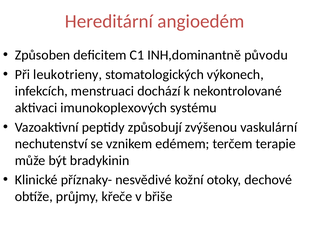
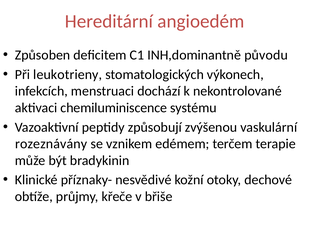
imunokoplexových: imunokoplexových -> chemiluminiscence (114, 108)
nechutenství: nechutenství -> rozeznávány (51, 144)
